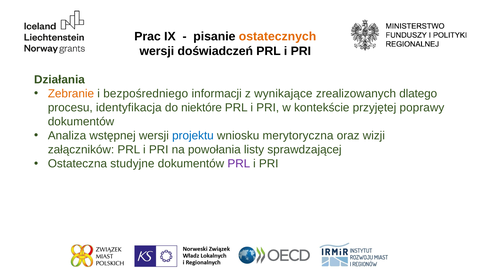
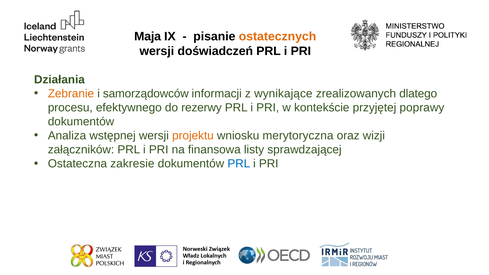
Prac: Prac -> Maja (148, 37)
bezpośredniego: bezpośredniego -> samorządowców (146, 94)
identyfikacja: identyfikacja -> efektywnego (129, 108)
niektóre: niektóre -> rezerwy (202, 108)
projektu colour: blue -> orange (193, 136)
powołania: powołania -> finansowa (214, 150)
studyjne: studyjne -> zakresie (132, 164)
PRL colour: purple -> blue (239, 164)
